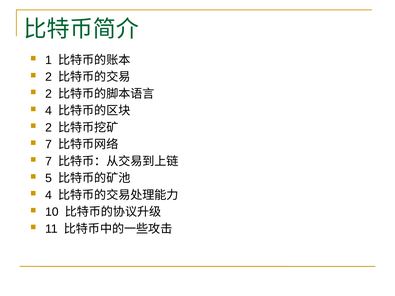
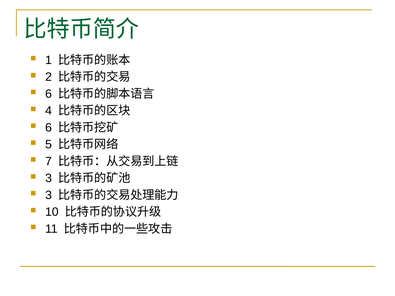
2: 2 -> 6 (49, 94)
2: 2 -> 6 (49, 128)
7: 7 -> 5 (49, 145)
5: 5 -> 3 (49, 178)
4: 4 -> 3 (49, 195)
